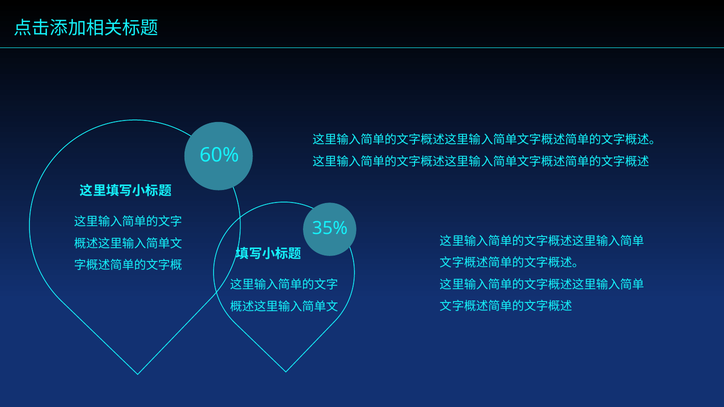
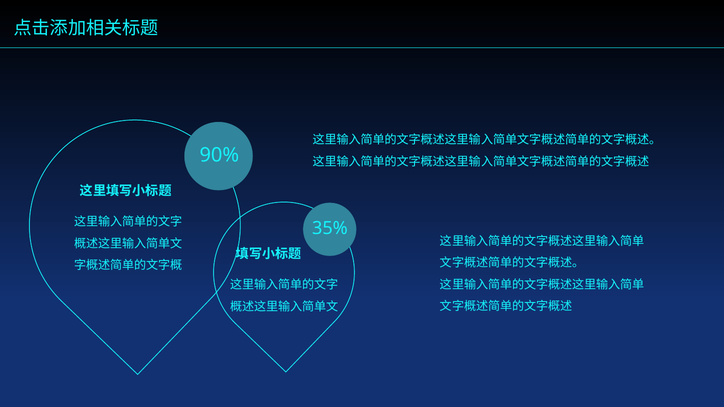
60%: 60% -> 90% (219, 155)
